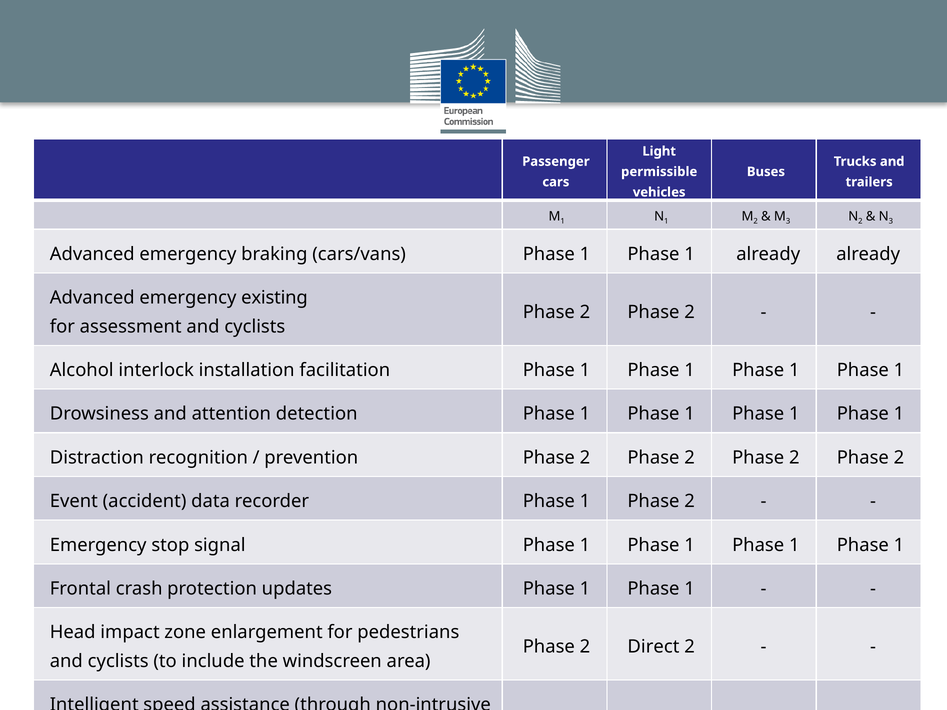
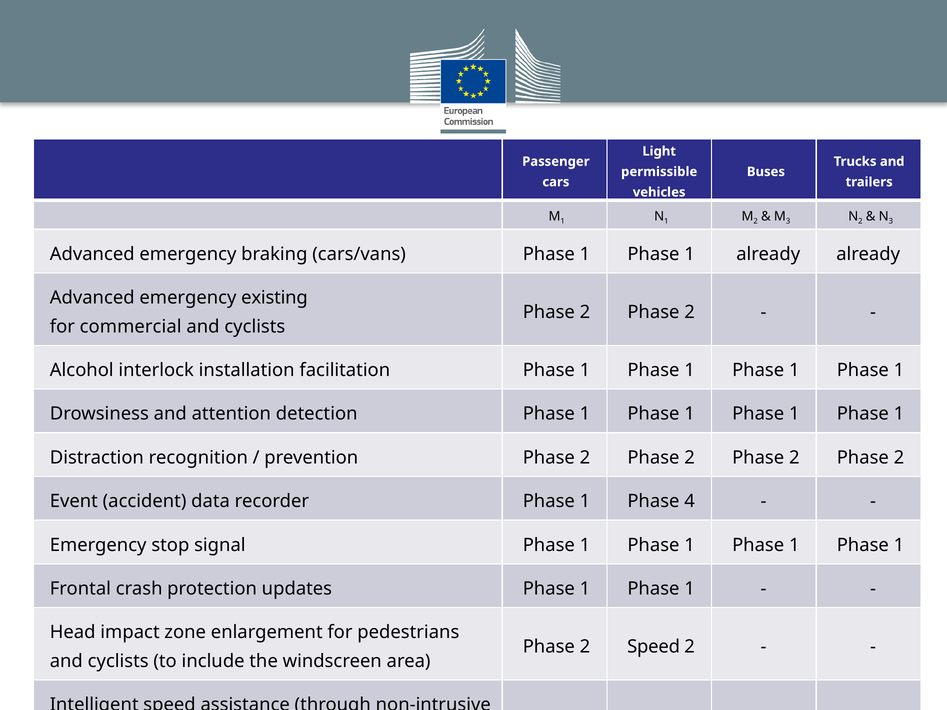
assessment: assessment -> commercial (131, 327)
1 Phase 2: 2 -> 4 (690, 501)
2 Direct: Direct -> Speed (654, 647)
